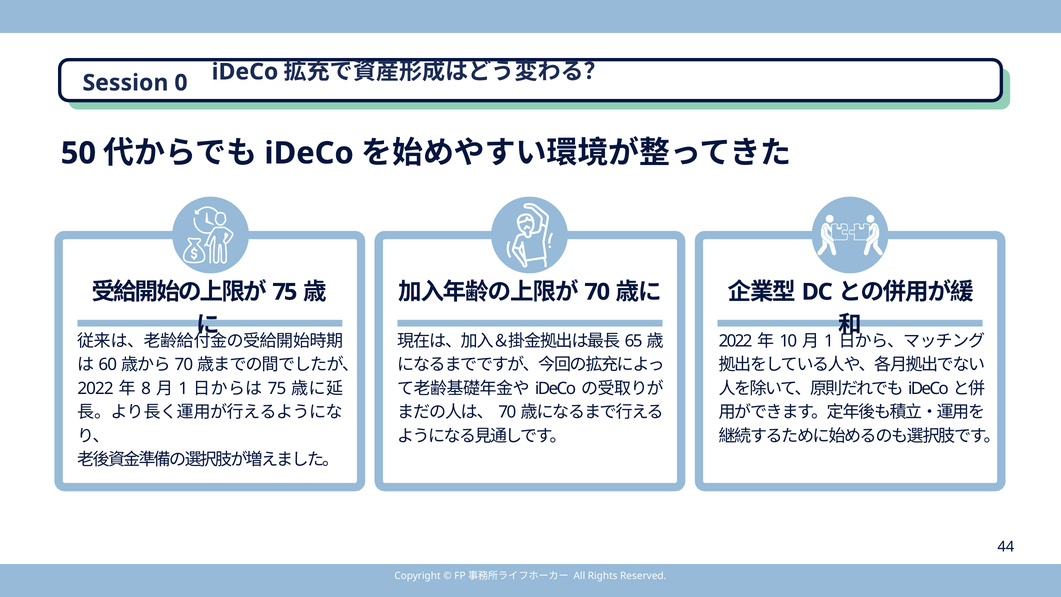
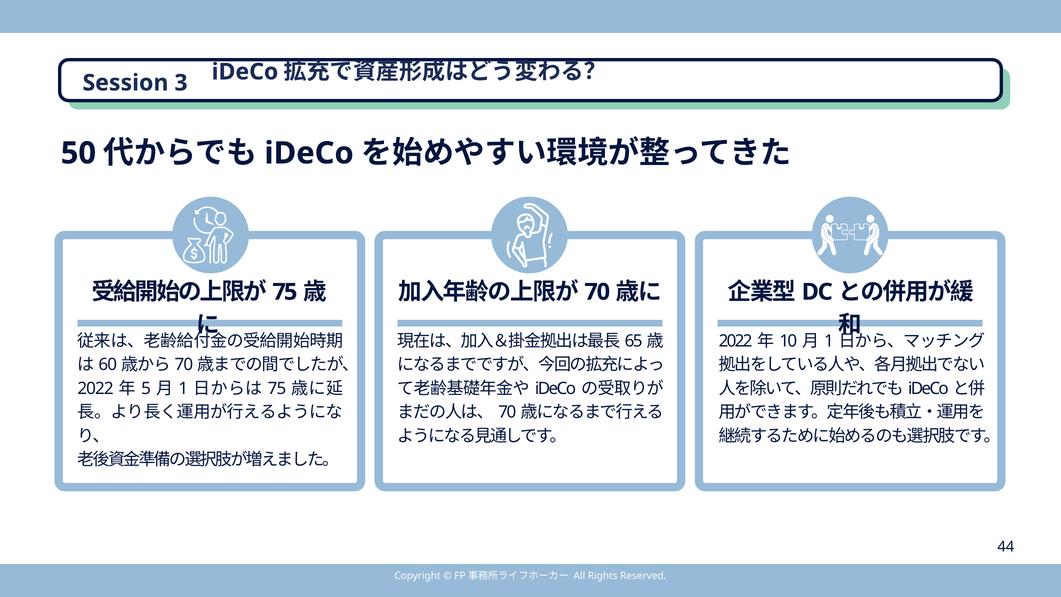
0: 0 -> 3 (181, 83)
8: 8 -> 5 (146, 388)
